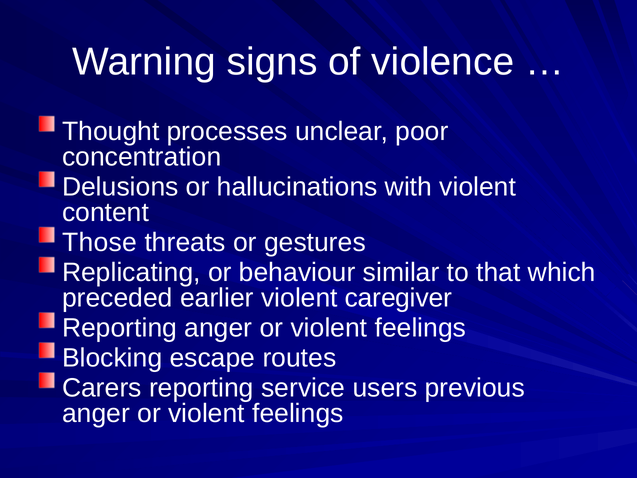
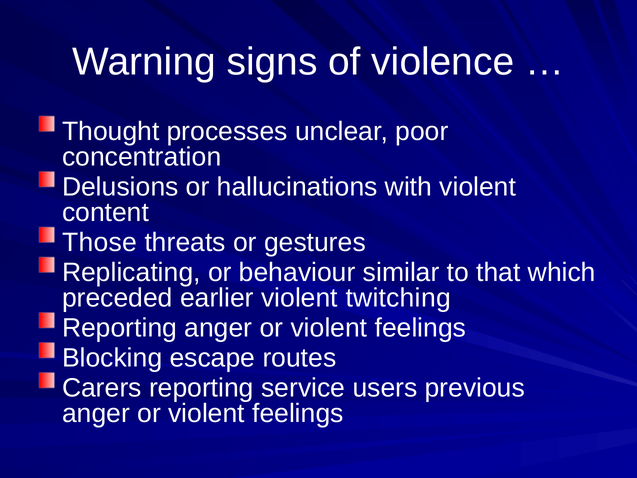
caregiver: caregiver -> twitching (398, 298)
